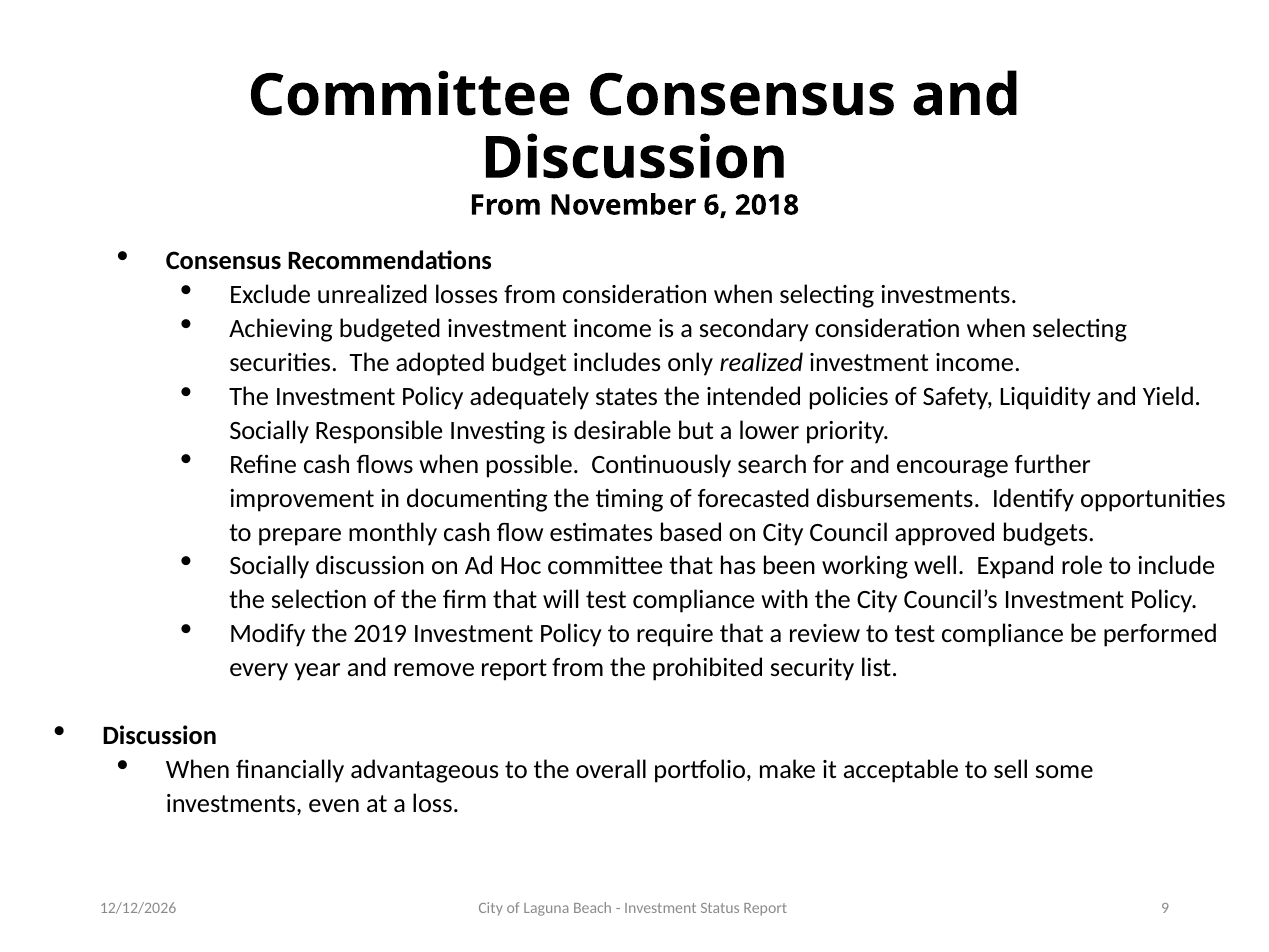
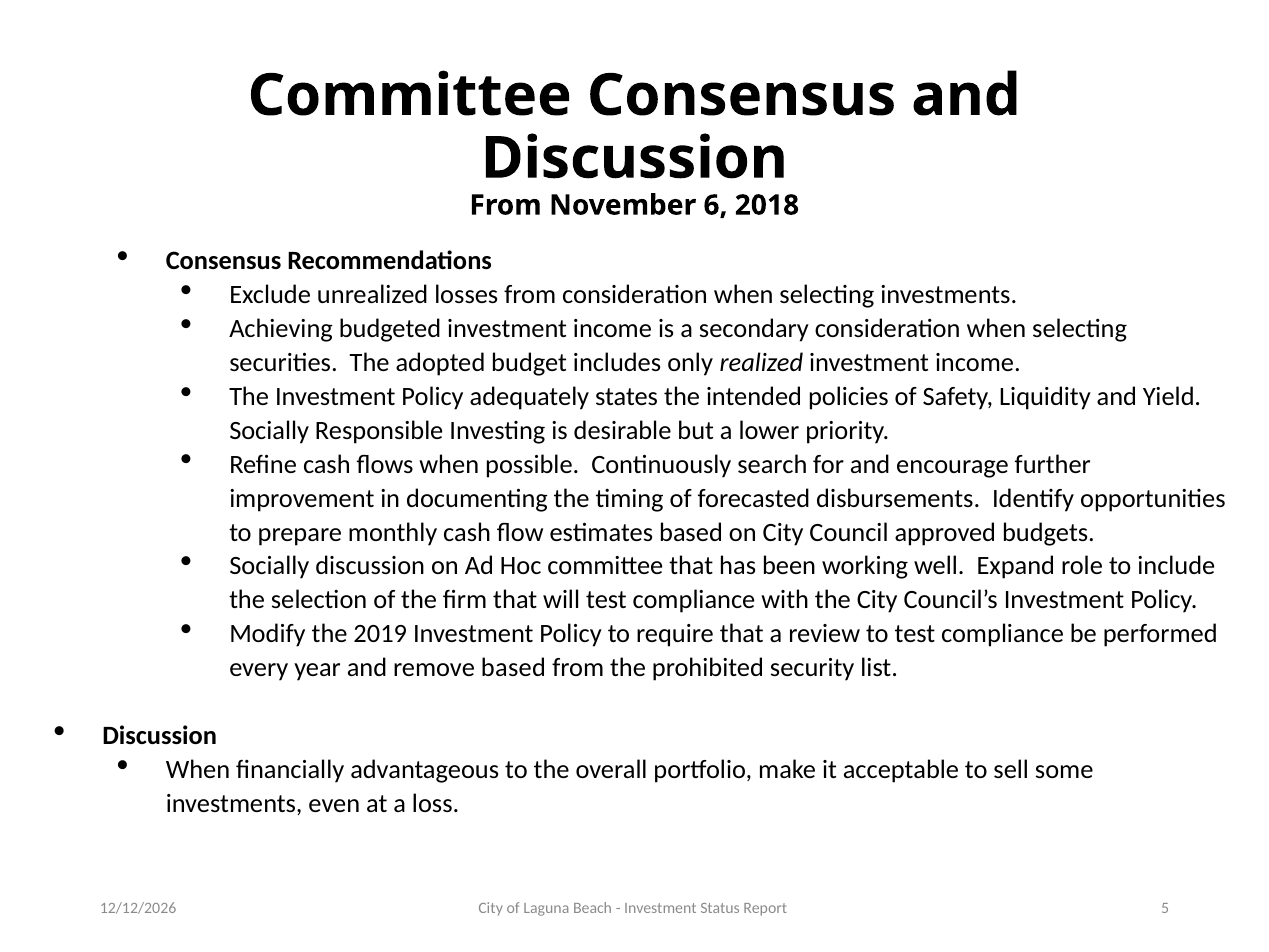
remove report: report -> based (513, 668)
9: 9 -> 5 (1165, 908)
